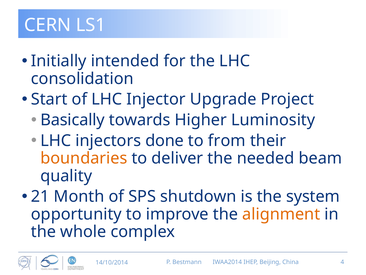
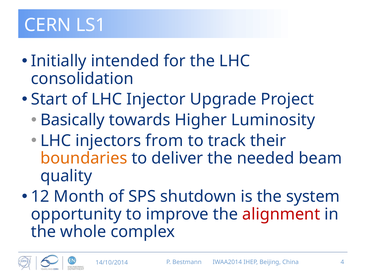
done: done -> from (164, 140)
from: from -> track (227, 140)
21: 21 -> 12 (40, 196)
alignment colour: orange -> red (281, 214)
